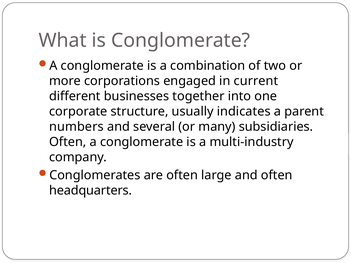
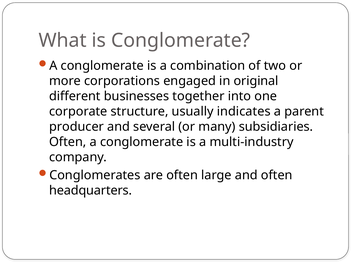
current: current -> original (256, 81)
numbers: numbers -> producer (76, 127)
